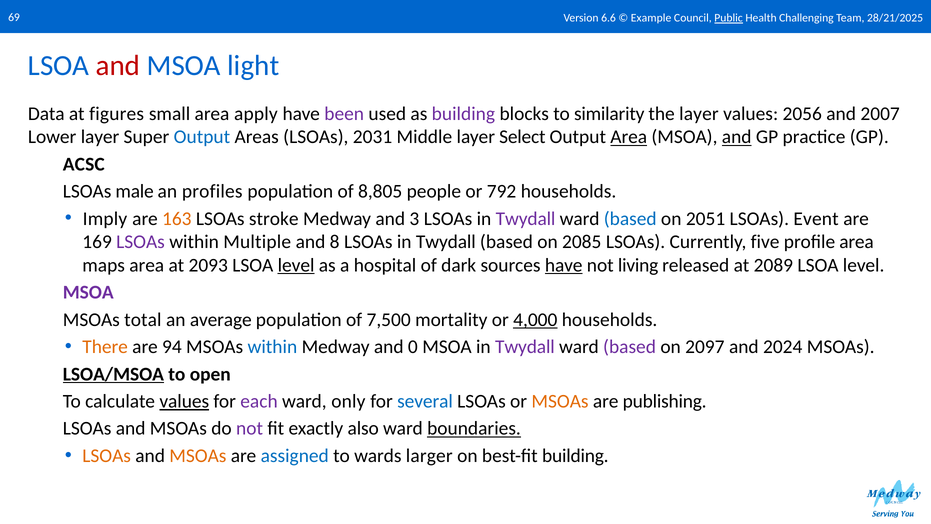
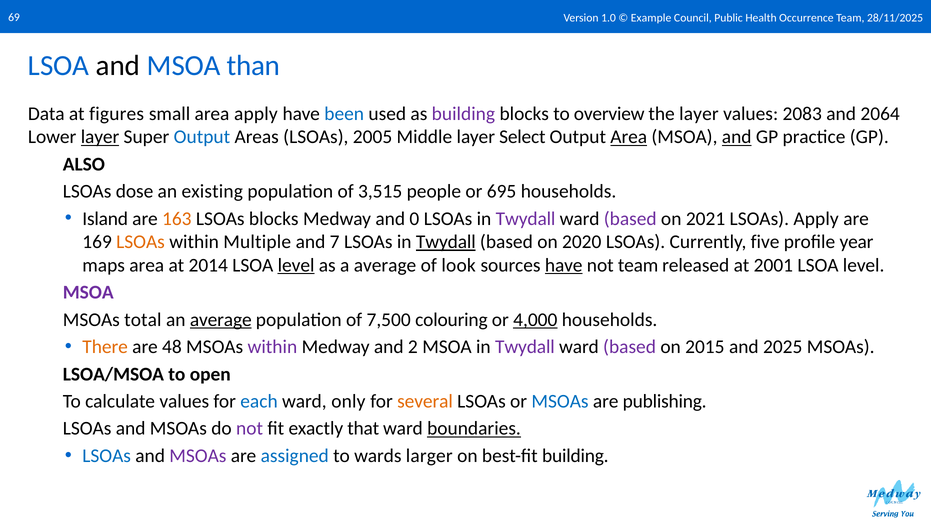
6.6: 6.6 -> 1.0 (608, 18)
Public underline: present -> none (729, 18)
Challenging: Challenging -> Occurrence (806, 18)
28/21/2025: 28/21/2025 -> 28/11/2025 (895, 18)
and colour: red -> black (118, 66)
light: light -> than (253, 66)
been colour: purple -> blue (344, 114)
similarity: similarity -> overview (609, 114)
2056: 2056 -> 2083 (802, 114)
2007: 2007 -> 2064 (880, 114)
layer underline: none -> present (100, 137)
2031: 2031 -> 2005 (373, 137)
ACSC: ACSC -> ALSO (84, 164)
male: male -> dose (135, 191)
profiles: profiles -> existing (212, 191)
8,805: 8,805 -> 3,515 (380, 191)
792: 792 -> 695 (502, 191)
Imply: Imply -> Island (105, 219)
LSOAs stroke: stroke -> blocks (274, 219)
3: 3 -> 0 (414, 219)
based colour: blue -> purple (630, 219)
2051: 2051 -> 2021 (706, 219)
LSOAs Event: Event -> Apply (816, 219)
LSOAs colour: purple -> orange (141, 242)
8: 8 -> 7 (335, 242)
Twydall underline: none -> present (446, 242)
2085: 2085 -> 2020 (582, 242)
profile area: area -> year (856, 242)
2093: 2093 -> 2014 (208, 265)
a hospital: hospital -> average (385, 265)
dark: dark -> look (459, 265)
not living: living -> team (638, 265)
2089: 2089 -> 2001 (773, 265)
average underline: none -> present (221, 320)
mortality: mortality -> colouring (451, 320)
94: 94 -> 48 (172, 347)
within colour: blue -> purple (272, 347)
0: 0 -> 2 (413, 347)
2097: 2097 -> 2015 (705, 347)
2024: 2024 -> 2025 (783, 347)
LSOA/MSOA underline: present -> none (113, 374)
values underline: present -> none (184, 401)
each colour: purple -> blue (259, 401)
several colour: blue -> orange (425, 401)
MSOAs colour: orange -> blue (560, 401)
also: also -> that (363, 428)
LSOAs colour: orange -> blue (107, 455)
MSOAs colour: orange -> purple (198, 455)
